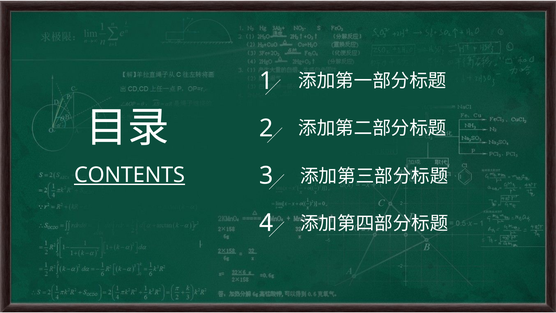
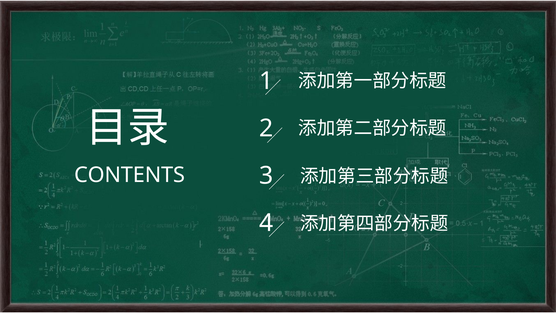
CONTENTS underline: present -> none (130, 175)
